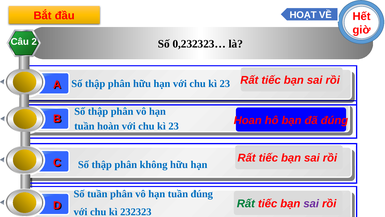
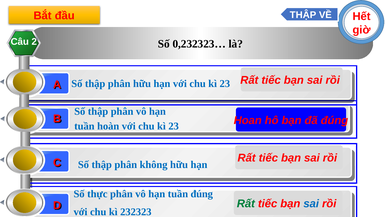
HOẠT: HOẠT -> THẬP (303, 15)
Số tuần: tuần -> thực (97, 194)
sai colour: purple -> blue (311, 203)
